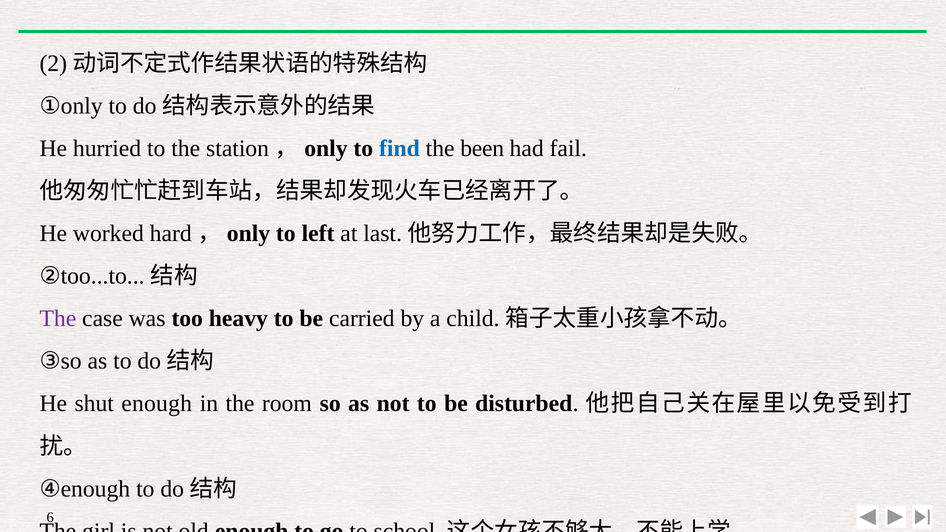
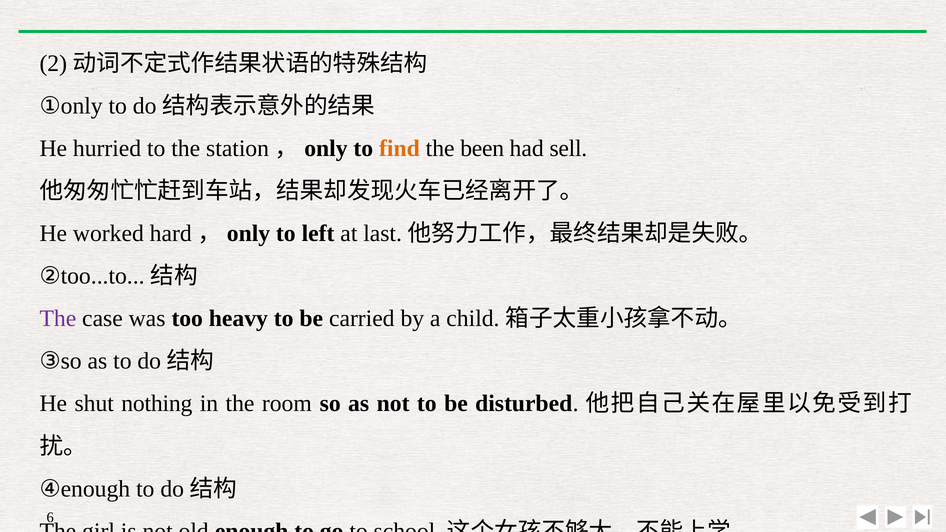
find colour: blue -> orange (399, 148)
fail: fail -> sell (568, 148)
shut enough: enough -> nothing (157, 404)
